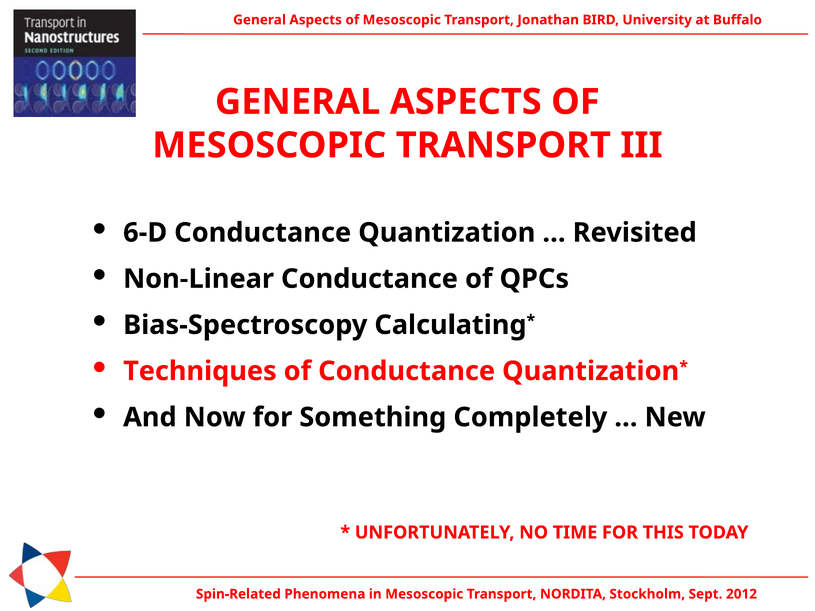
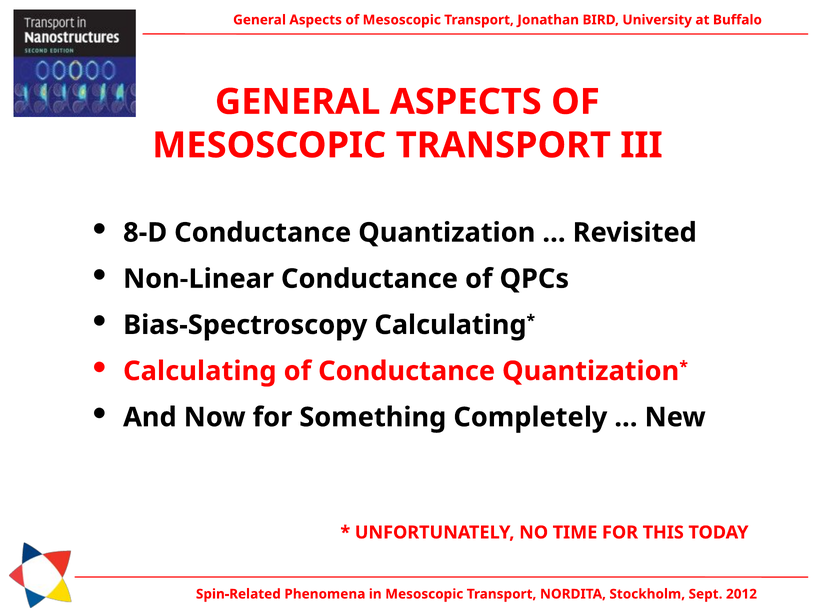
6-D: 6-D -> 8-D (145, 233)
Techniques: Techniques -> Calculating (200, 371)
